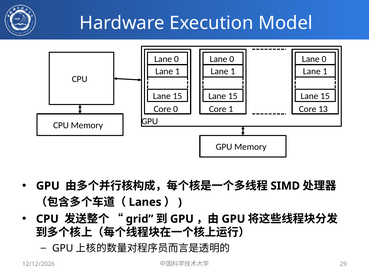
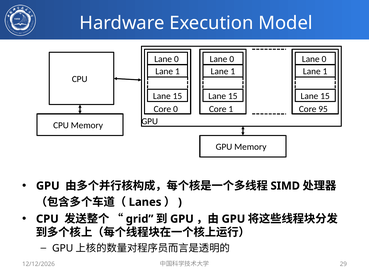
13: 13 -> 95 (323, 109)
